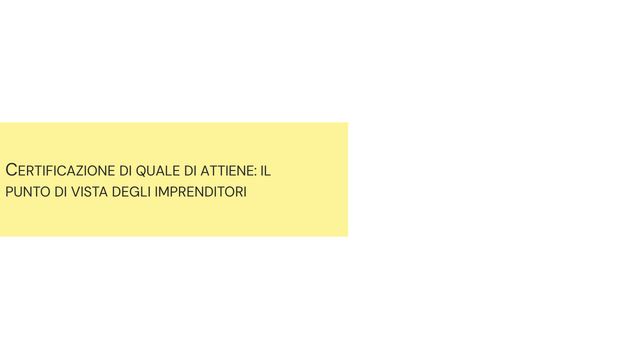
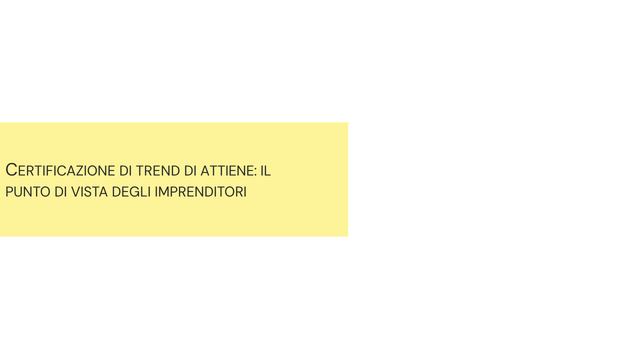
QUALE: QUALE -> TREND (158, 171)
